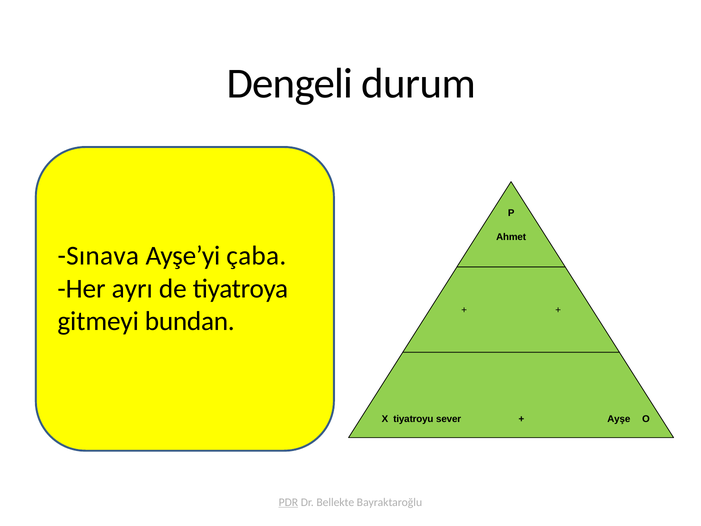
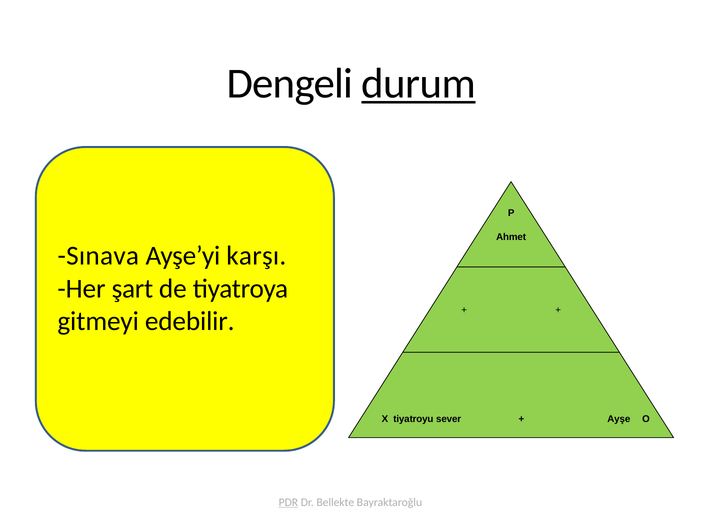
durum underline: none -> present (419, 84)
çaba: çaba -> karşı (256, 256)
ayrı: ayrı -> şart (132, 288)
bundan: bundan -> edebilir (190, 321)
